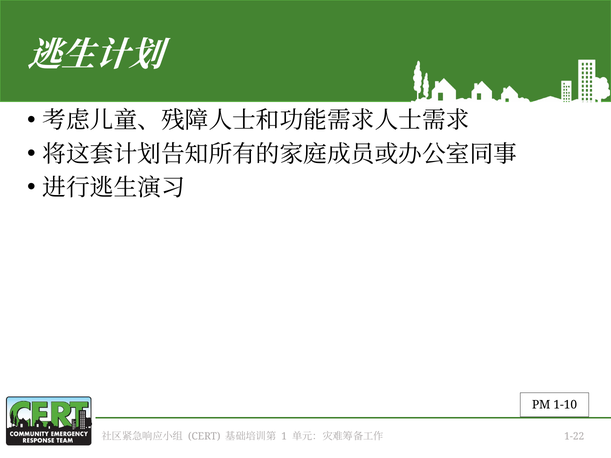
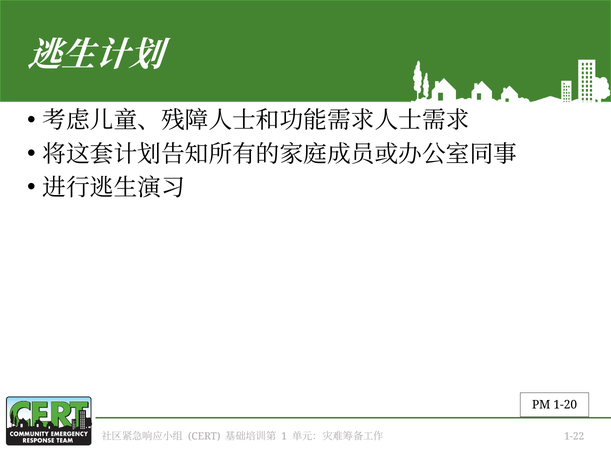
1-10: 1-10 -> 1-20 (565, 405)
